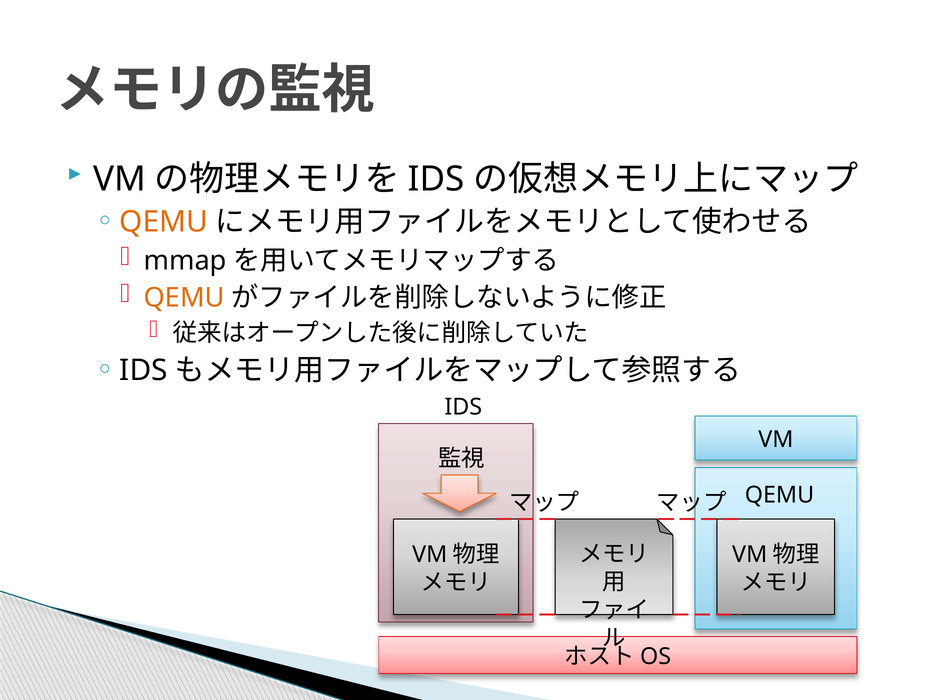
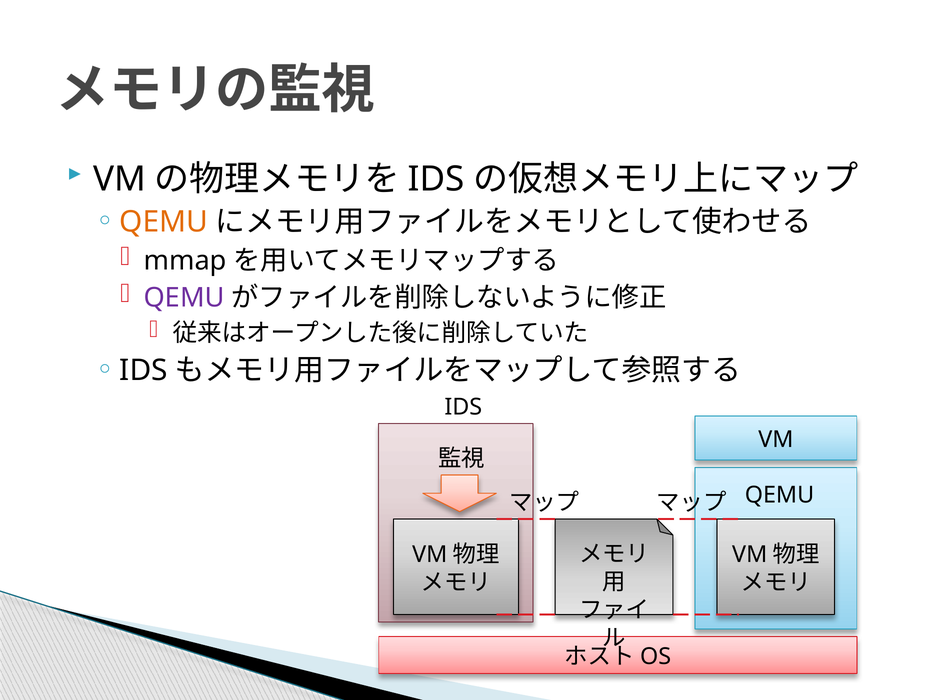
QEMU colour: orange -> purple (184, 298)
